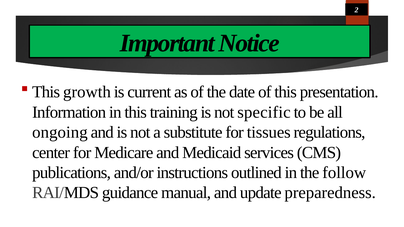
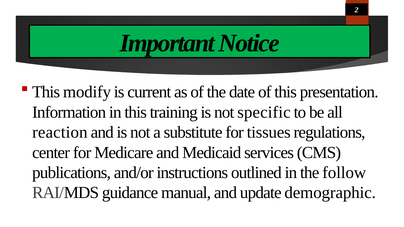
growth: growth -> modify (87, 92)
ongoing: ongoing -> reaction (60, 132)
preparedness: preparedness -> demographic (330, 193)
